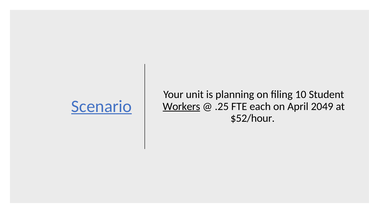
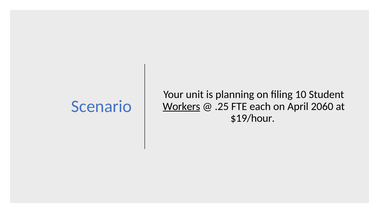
Scenario underline: present -> none (101, 106)
2049: 2049 -> 2060 (322, 107)
$52/hour: $52/hour -> $19/hour (253, 118)
